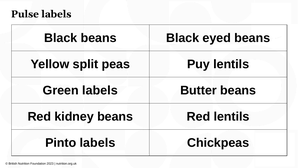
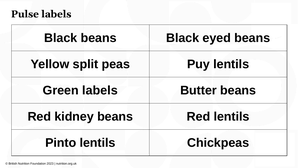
Pinto labels: labels -> lentils (98, 143)
